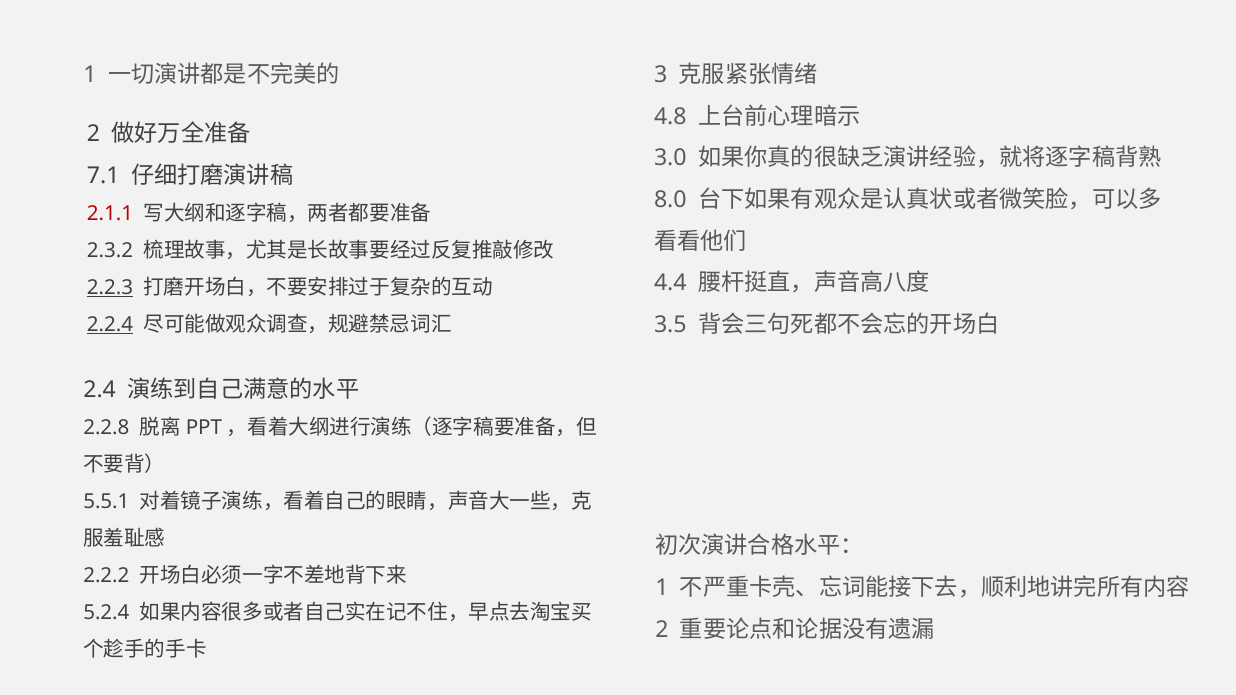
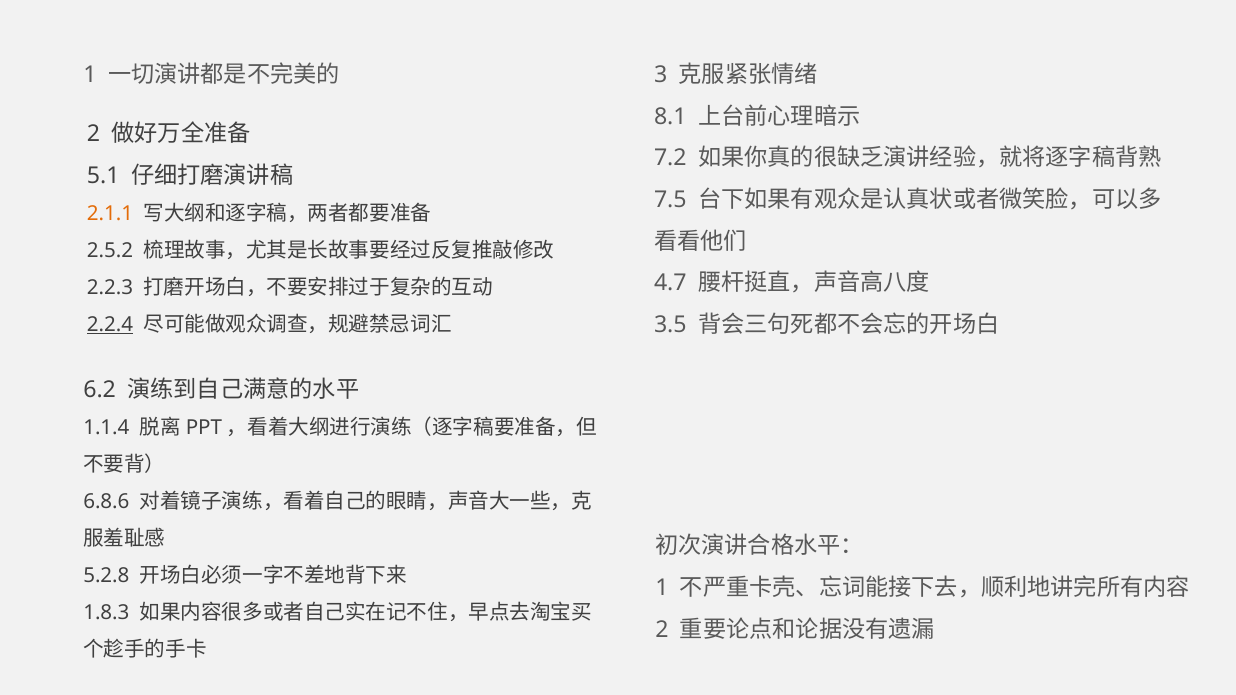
4.8: 4.8 -> 8.1 (670, 117)
3.0: 3.0 -> 7.2 (670, 158)
7.1: 7.1 -> 5.1 (103, 176)
8.0: 8.0 -> 7.5 (670, 200)
2.1.1 colour: red -> orange (110, 214)
2.3.2: 2.3.2 -> 2.5.2 (110, 251)
4.4: 4.4 -> 4.7 (670, 283)
2.2.3 underline: present -> none (110, 288)
2.4: 2.4 -> 6.2 (100, 390)
2.2.8: 2.2.8 -> 1.1.4 (106, 428)
5.5.1: 5.5.1 -> 6.8.6 (106, 502)
2.2.2: 2.2.2 -> 5.2.8 (106, 576)
5.2.4: 5.2.4 -> 1.8.3 (106, 613)
